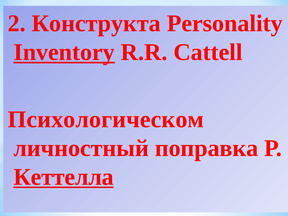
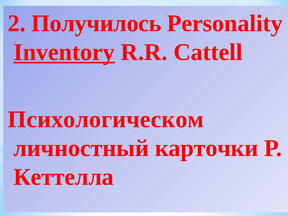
Конструкта: Конструкта -> Получилось (96, 23)
поправка: поправка -> карточки (207, 148)
Кеттелла underline: present -> none (64, 177)
